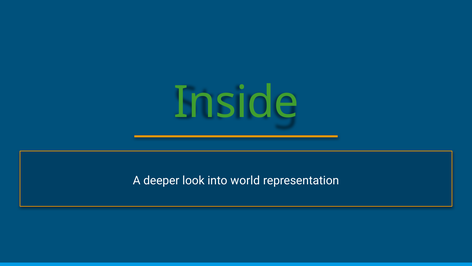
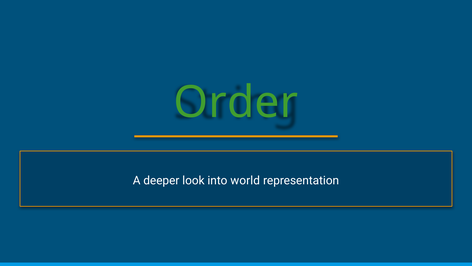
Inside: Inside -> Order (236, 102)
